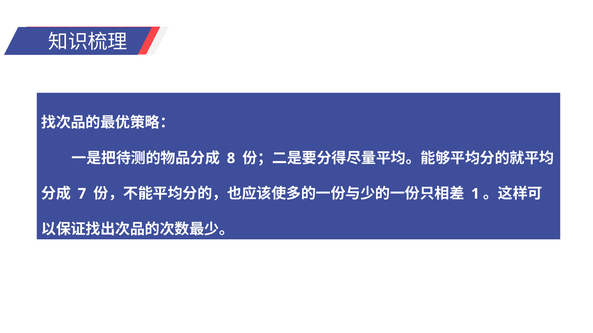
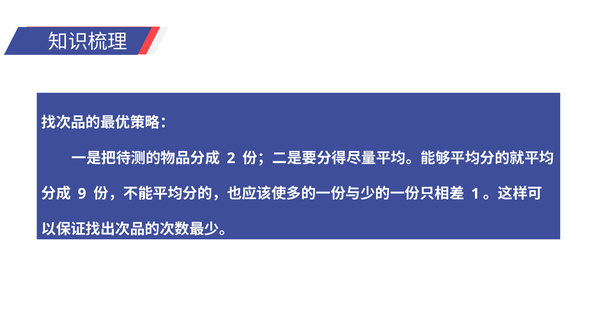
8: 8 -> 2 (231, 158)
7: 7 -> 9 (82, 194)
